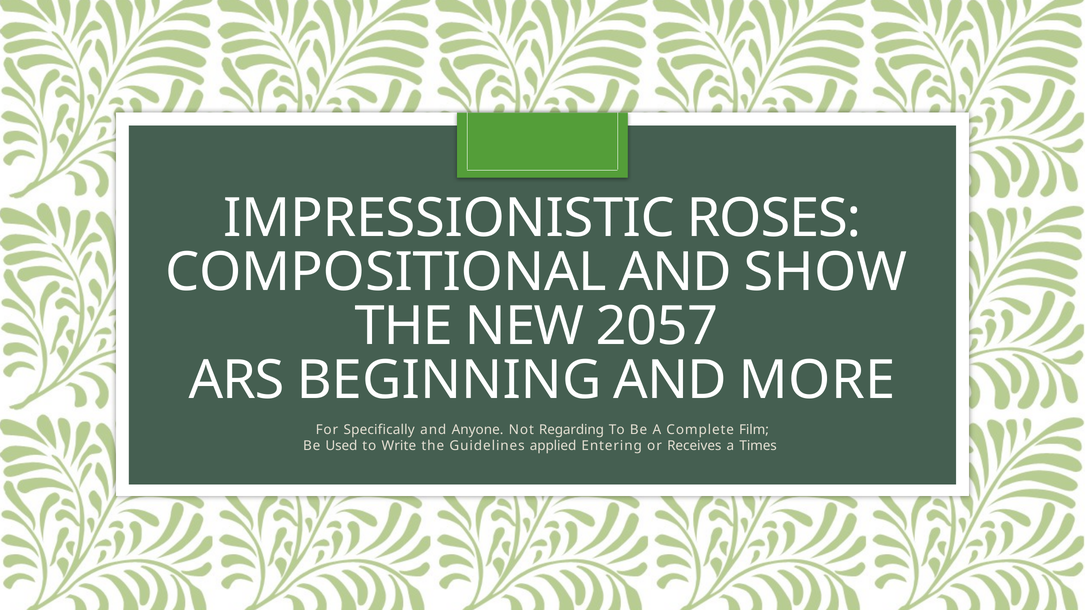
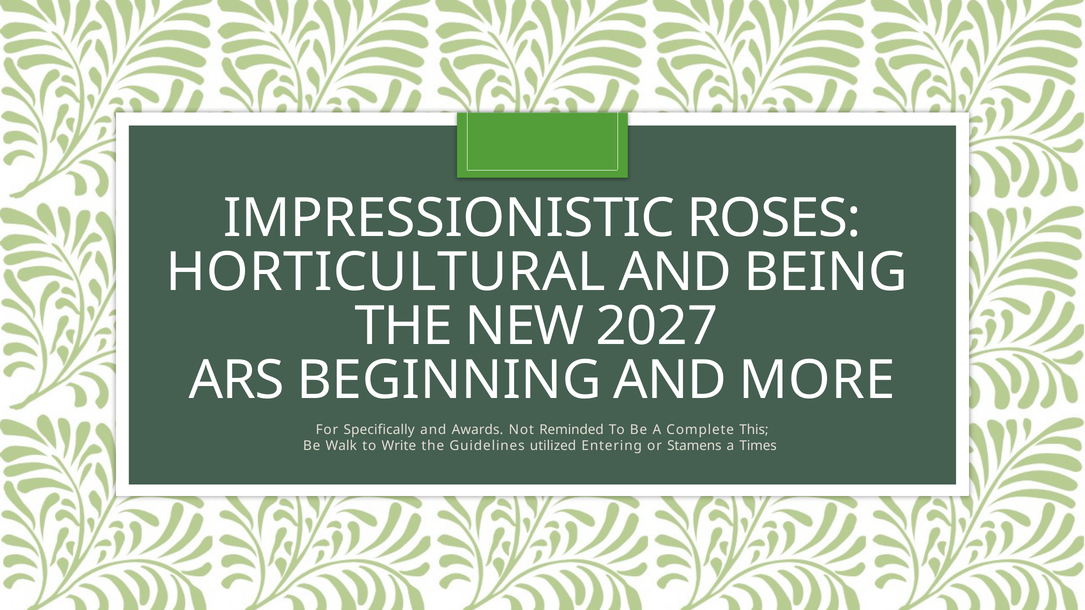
COMPOSITIONAL: COMPOSITIONAL -> HORTICULTURAL (386, 273)
SHOW: SHOW -> BEING (826, 273)
2057: 2057 -> 2027 (657, 327)
Anyone: Anyone -> Awards (477, 430)
Regarding: Regarding -> Reminded (571, 430)
Film: Film -> This (754, 430)
Used: Used -> Walk (341, 446)
applied: applied -> utilized (553, 446)
Receives: Receives -> Stamens (694, 446)
